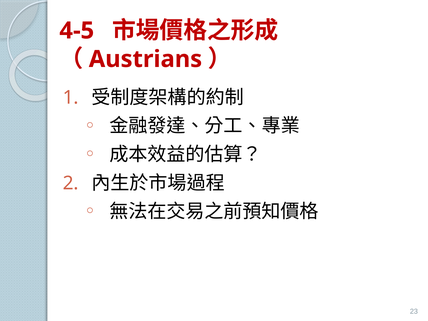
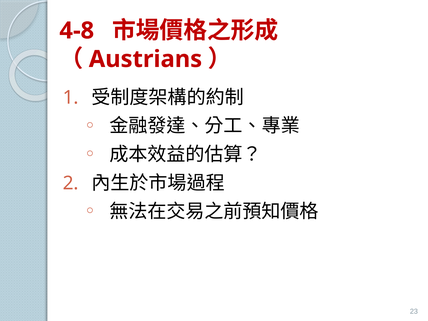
4-5: 4-5 -> 4-8 (77, 31)
